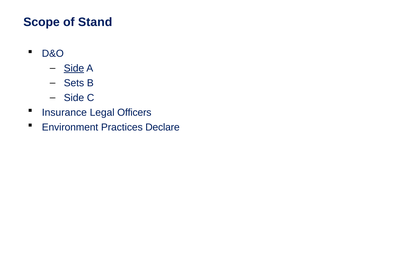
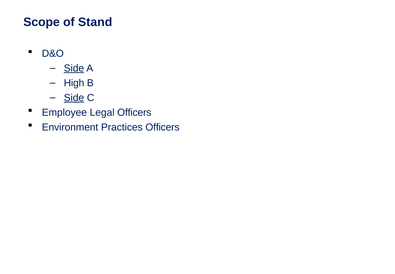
Sets: Sets -> High (74, 83)
Side underline: none -> present (74, 98)
Insurance: Insurance -> Employee (64, 112)
Practices Declare: Declare -> Officers (162, 127)
